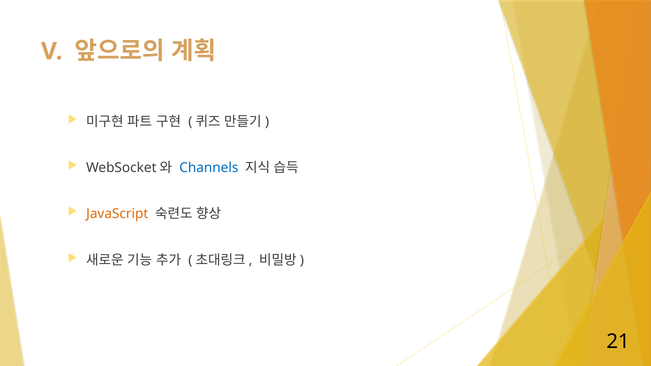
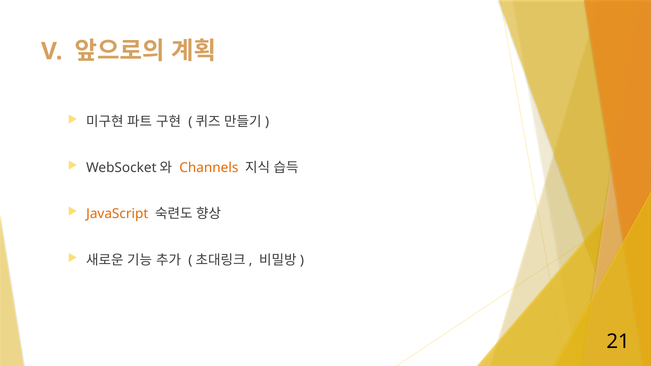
Channels colour: blue -> orange (209, 168)
